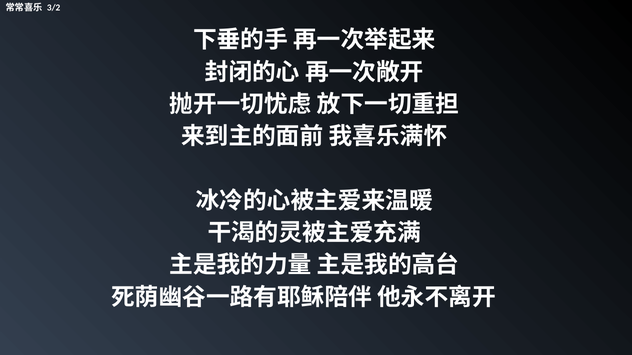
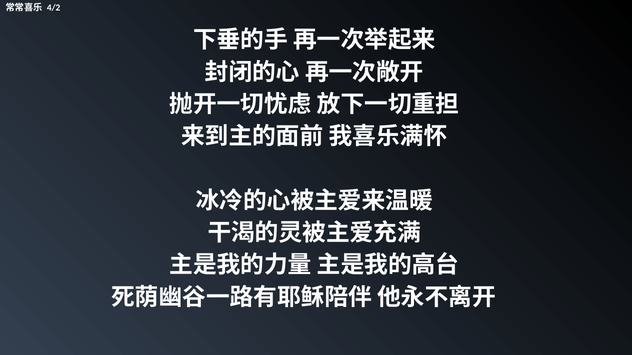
3/2: 3/2 -> 4/2 (54, 8)
